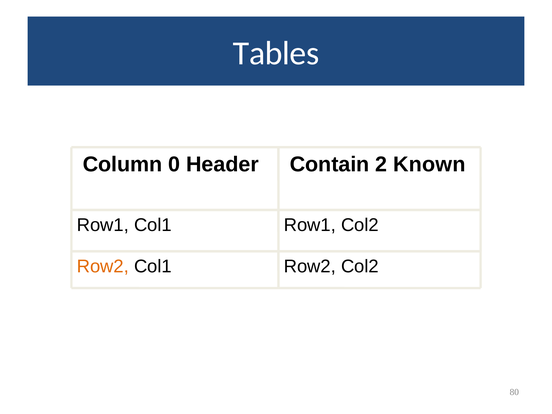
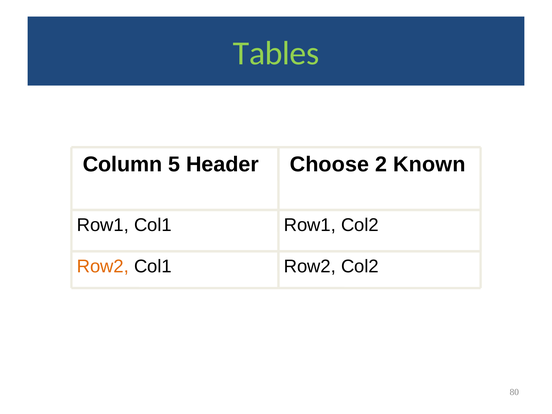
Tables colour: white -> light green (276, 53)
0: 0 -> 5 (174, 164)
Contain: Contain -> Choose (329, 164)
